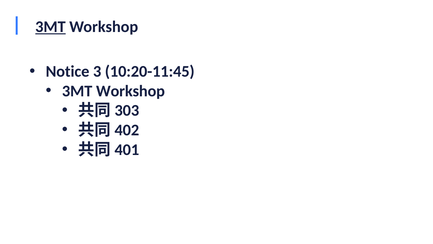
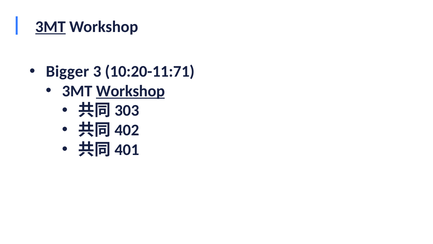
Notice: Notice -> Bigger (67, 71)
10:20-11:45: 10:20-11:45 -> 10:20-11:71 (150, 71)
Workshop underline: none -> present (130, 91)
